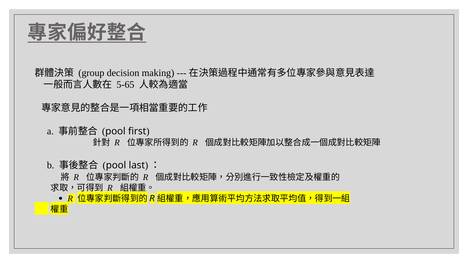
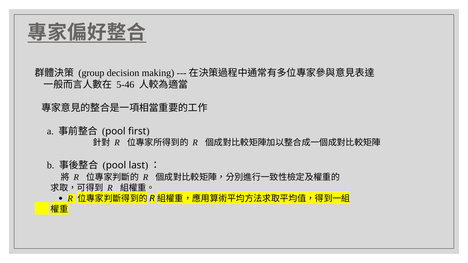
5-65: 5-65 -> 5-46 (125, 85)
